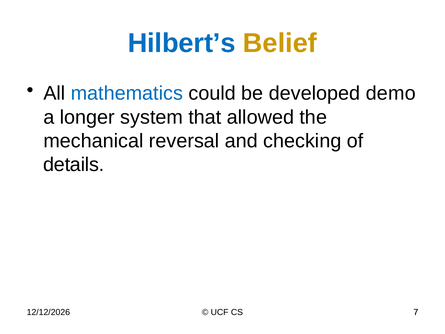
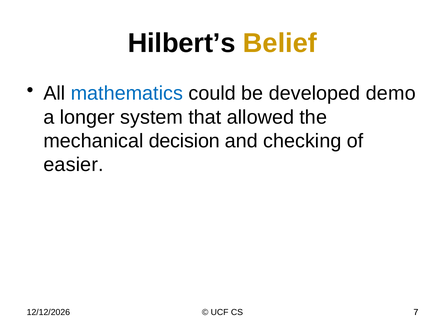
Hilbert’s colour: blue -> black (182, 43)
reversal: reversal -> decision (184, 141)
details: details -> easier (74, 165)
